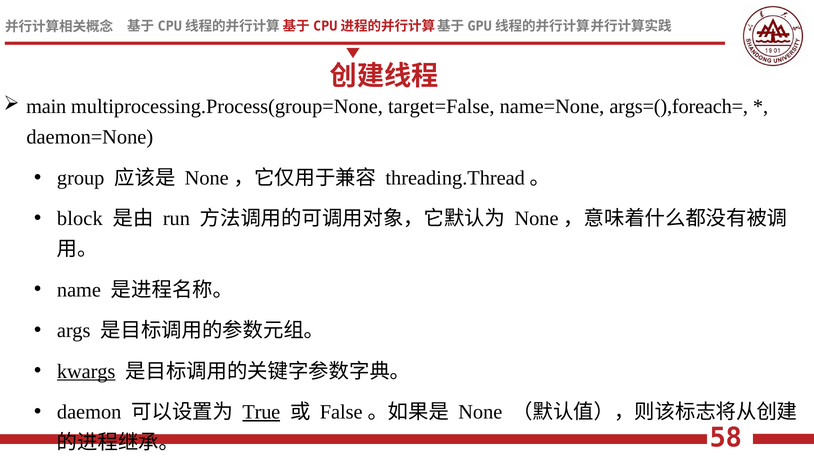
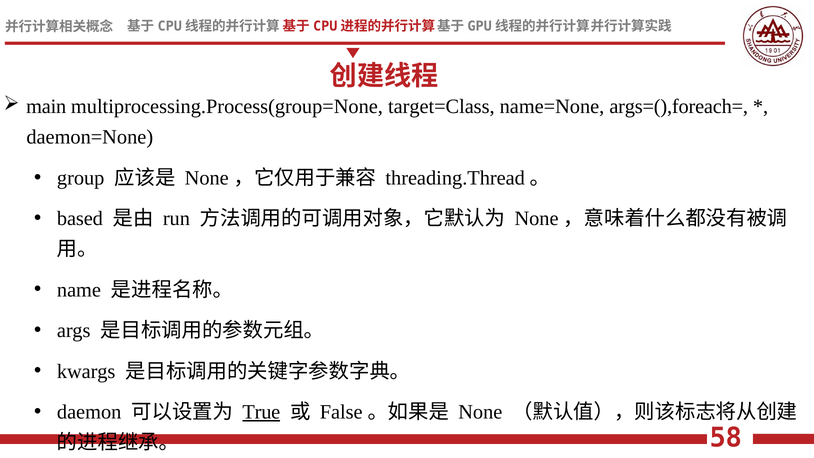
target=False: target=False -> target=Class (441, 107)
block: block -> based (80, 219)
kwargs underline: present -> none (86, 371)
